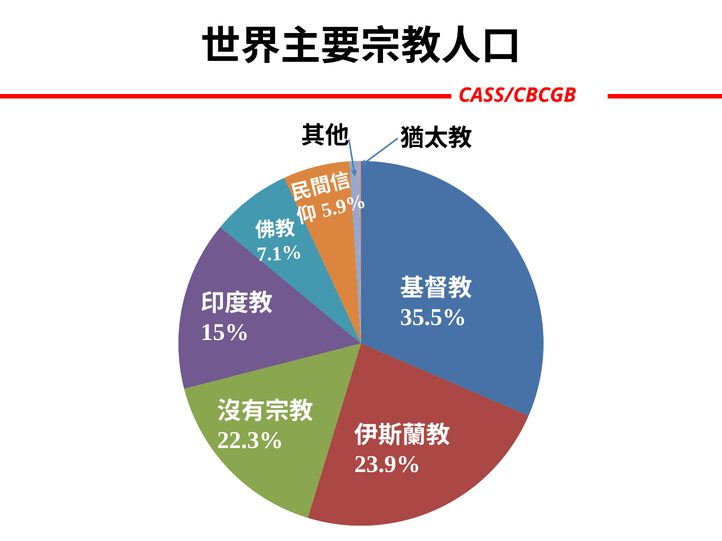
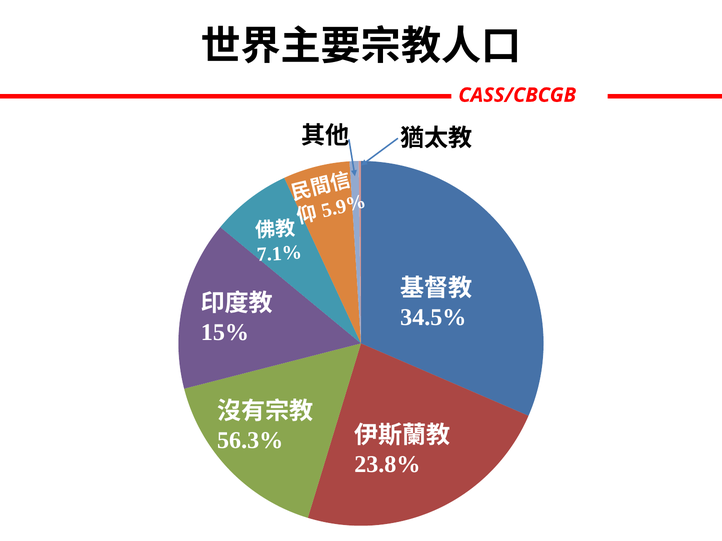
35.5%: 35.5% -> 34.5% (433, 317)
22.3%: 22.3% -> 56.3% (250, 441)
23.9%: 23.9% -> 23.8% (387, 465)
